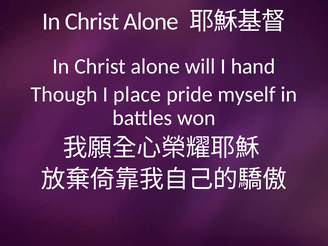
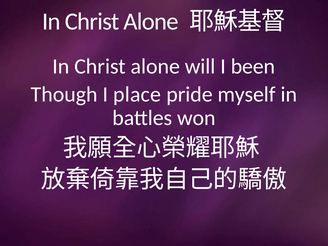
hand: hand -> been (253, 66)
